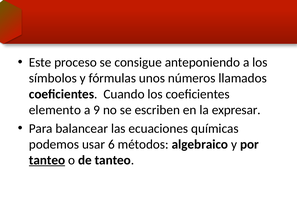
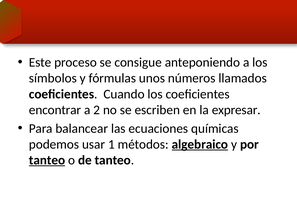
elemento: elemento -> encontrar (55, 110)
9: 9 -> 2 (97, 110)
6: 6 -> 1 (111, 144)
algebraico underline: none -> present (200, 144)
